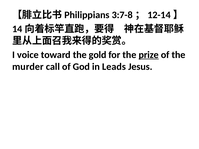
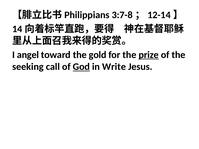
voice: voice -> angel (28, 55)
murder: murder -> seeking (28, 67)
God underline: none -> present (81, 67)
Leads: Leads -> Write (114, 67)
